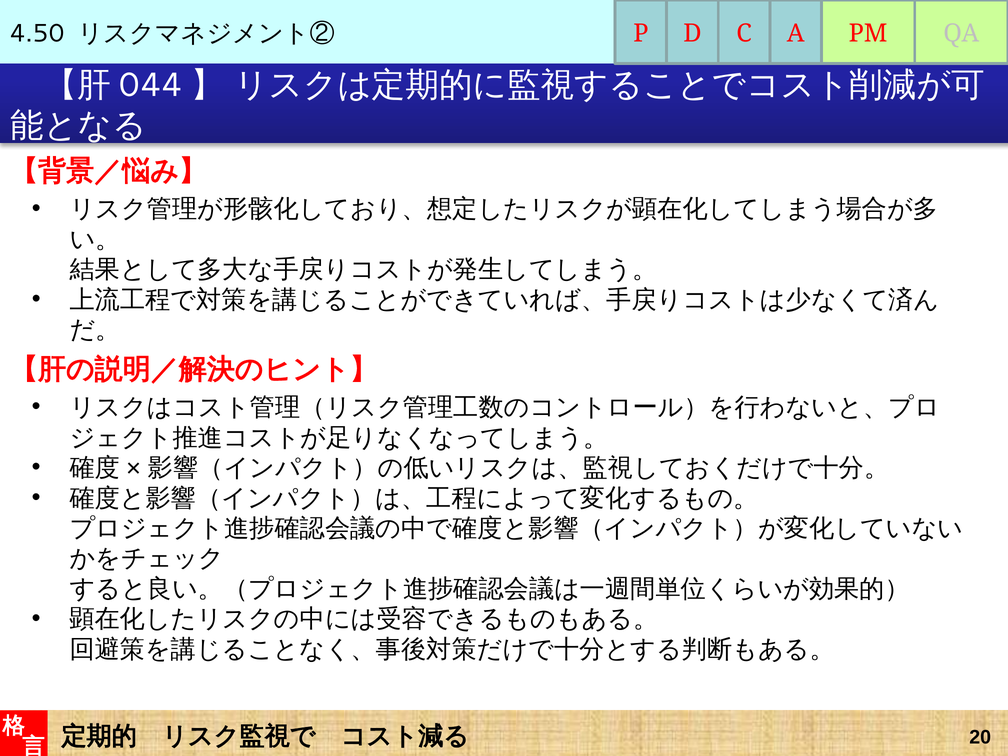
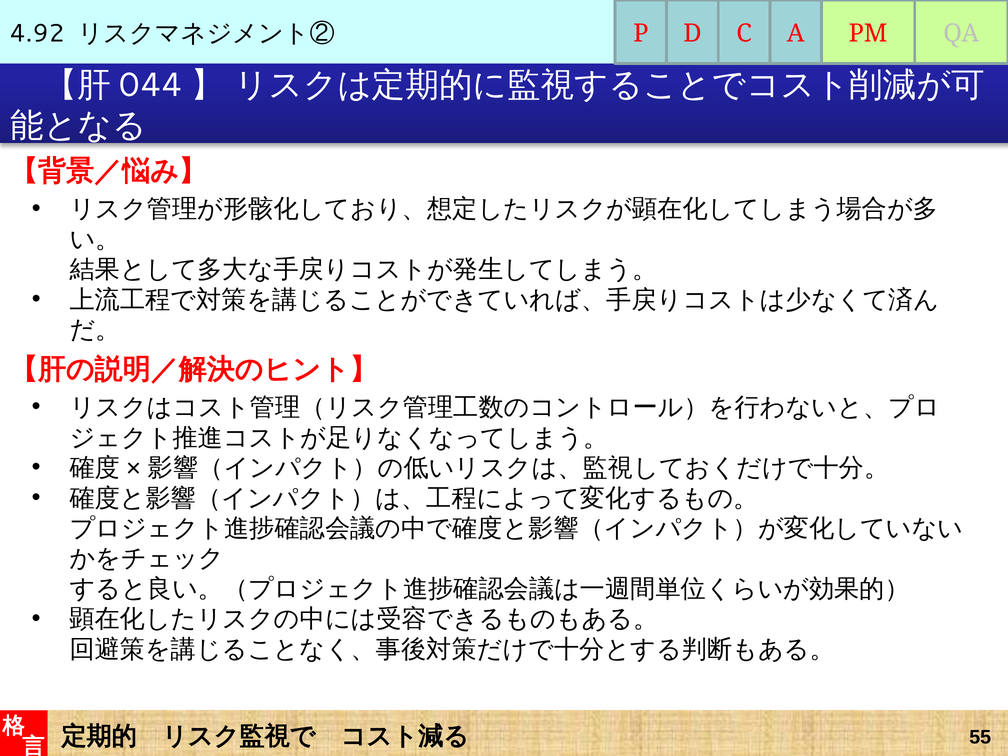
4.50: 4.50 -> 4.92 (37, 34)
20: 20 -> 55 (980, 738)
